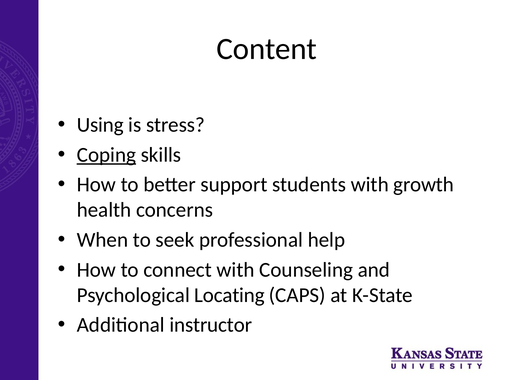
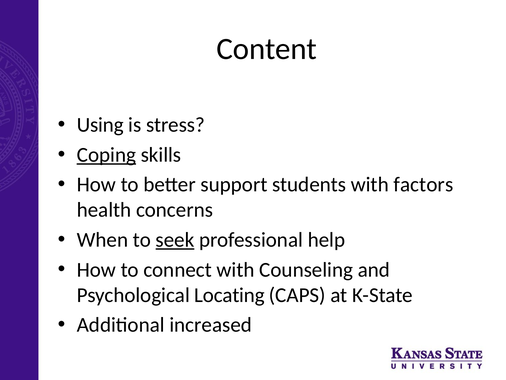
growth: growth -> factors (423, 184)
seek underline: none -> present (175, 240)
instructor: instructor -> increased (211, 324)
